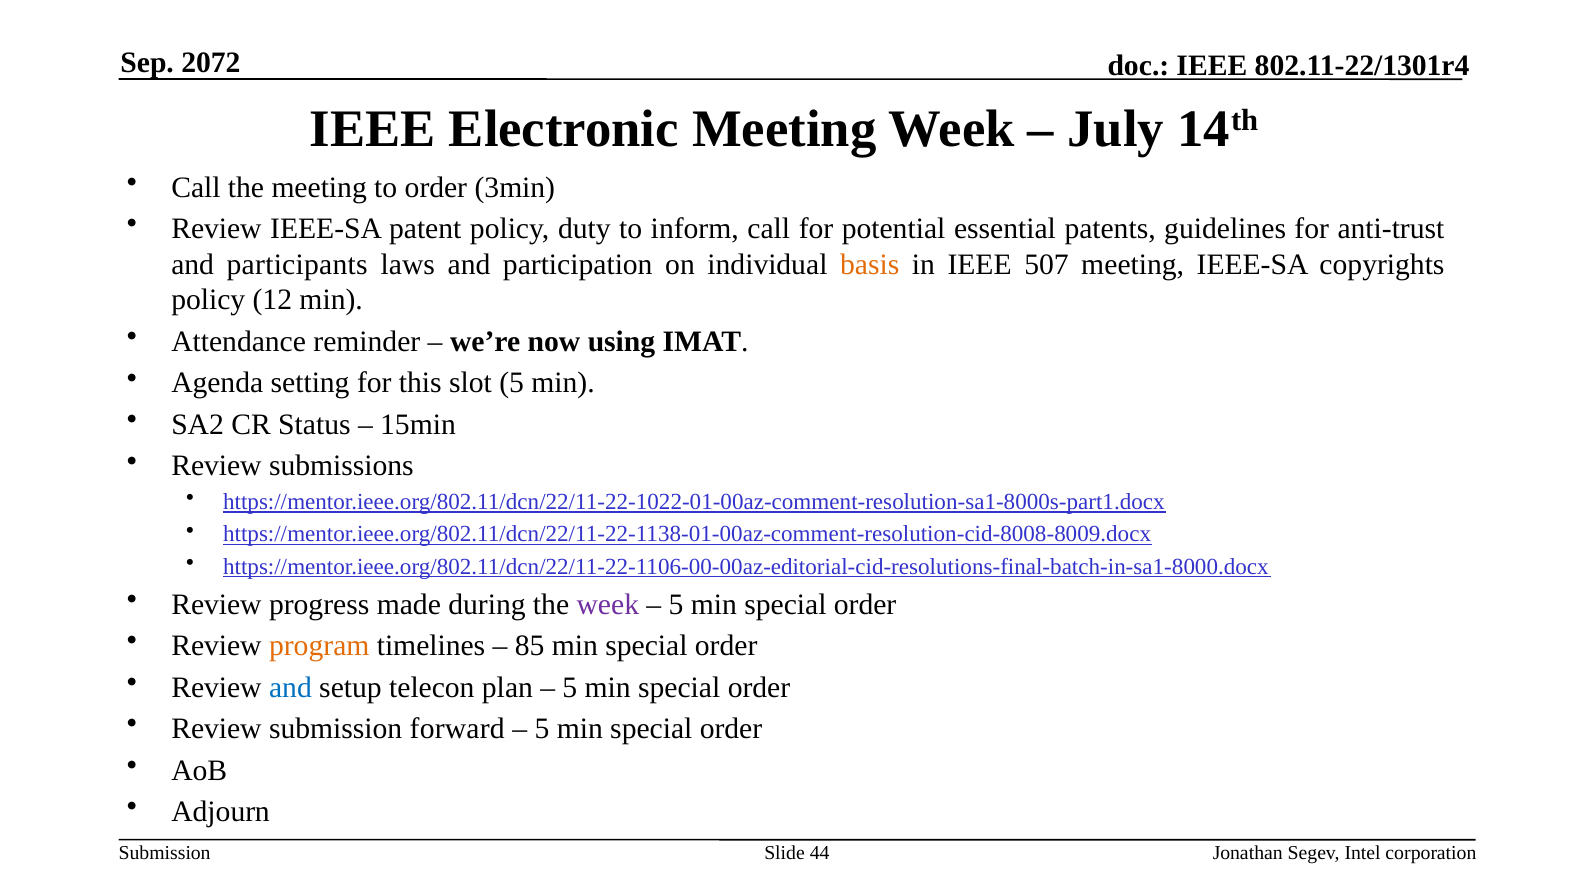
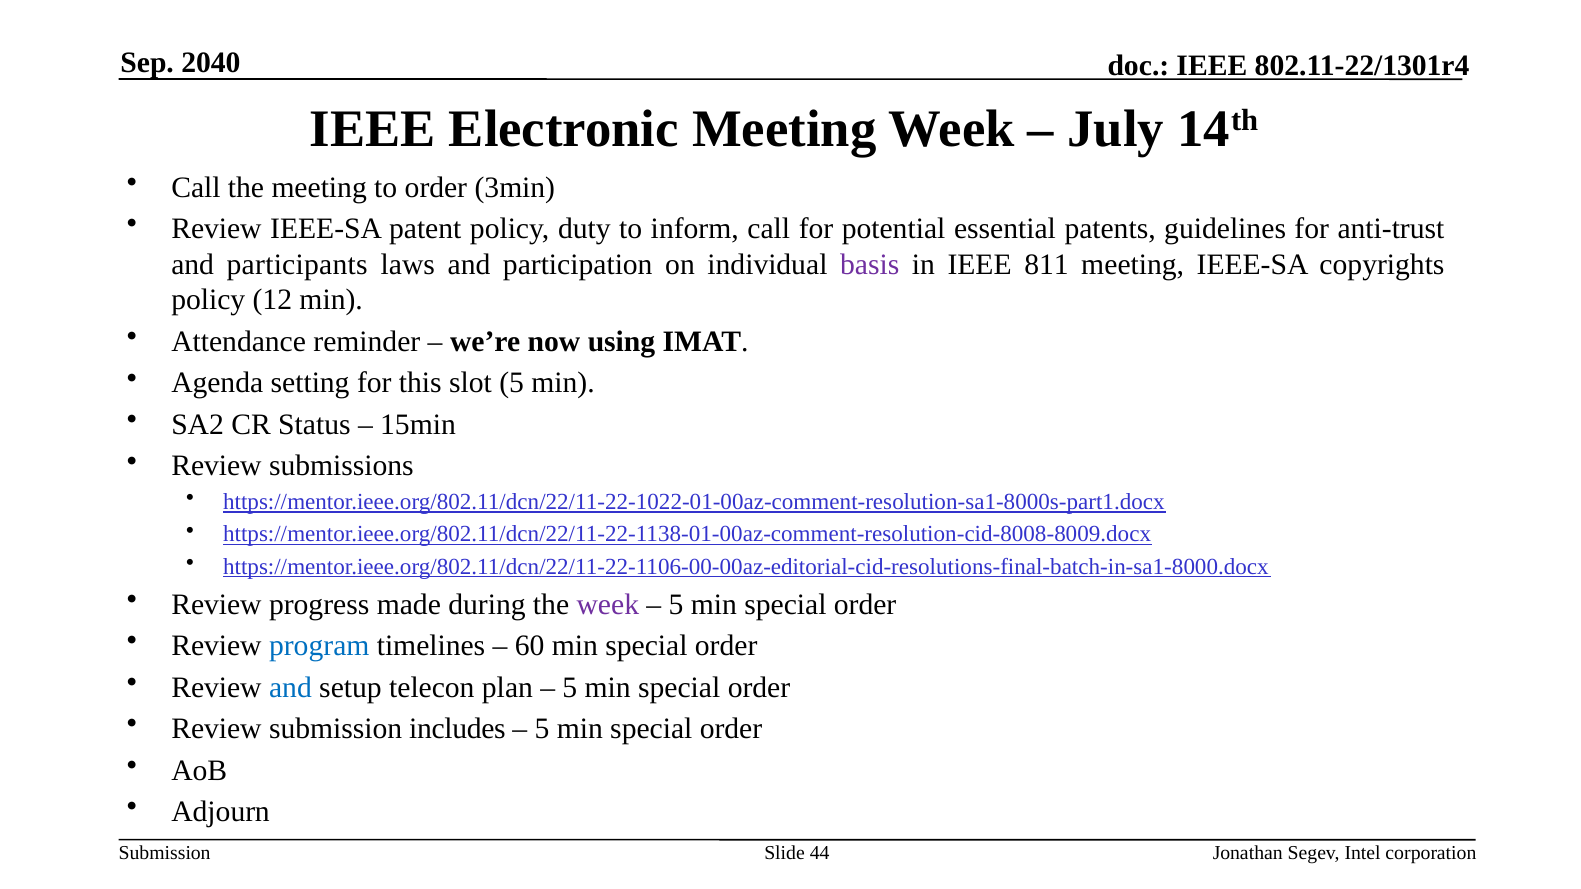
2072: 2072 -> 2040 (211, 63)
basis colour: orange -> purple (870, 265)
507: 507 -> 811 (1047, 265)
program colour: orange -> blue (319, 646)
85: 85 -> 60 (530, 646)
forward: forward -> includes (457, 729)
